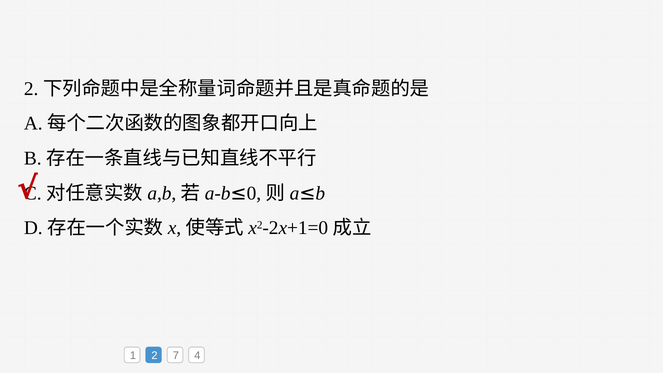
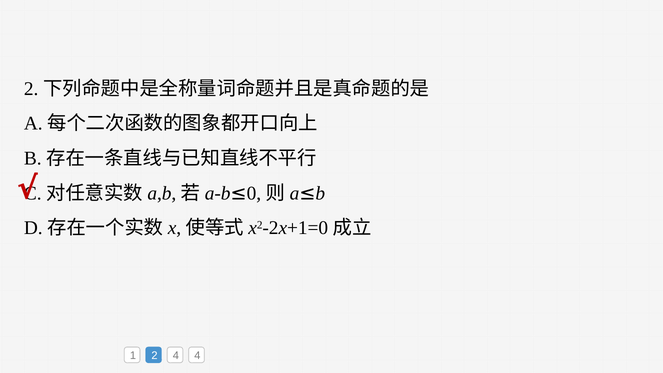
2 7: 7 -> 4 (176, 356)
